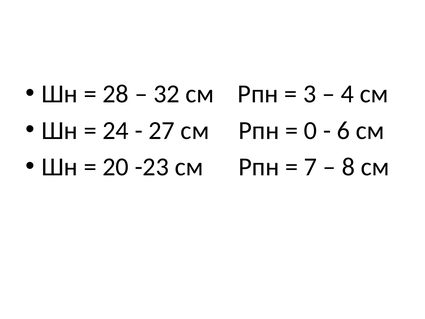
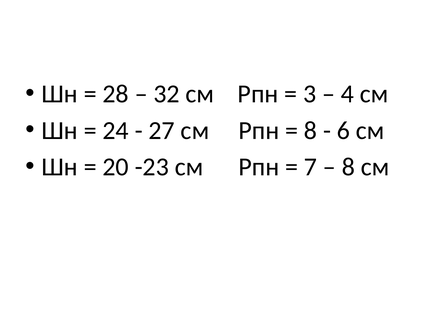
0: 0 -> 8 (311, 130)
